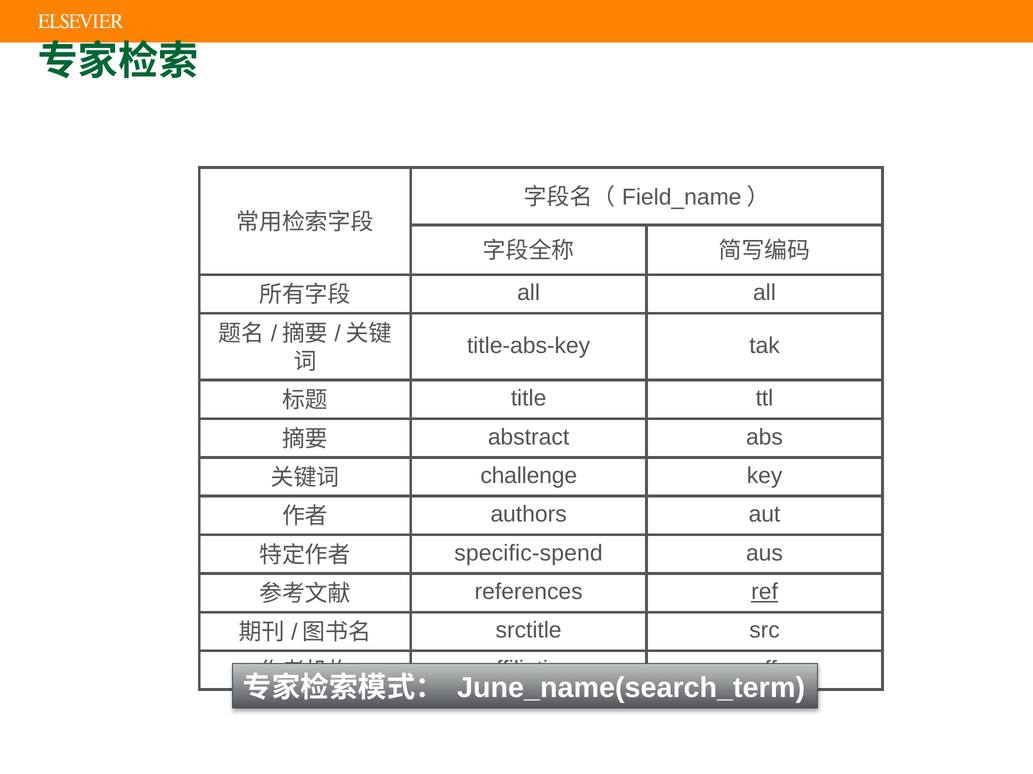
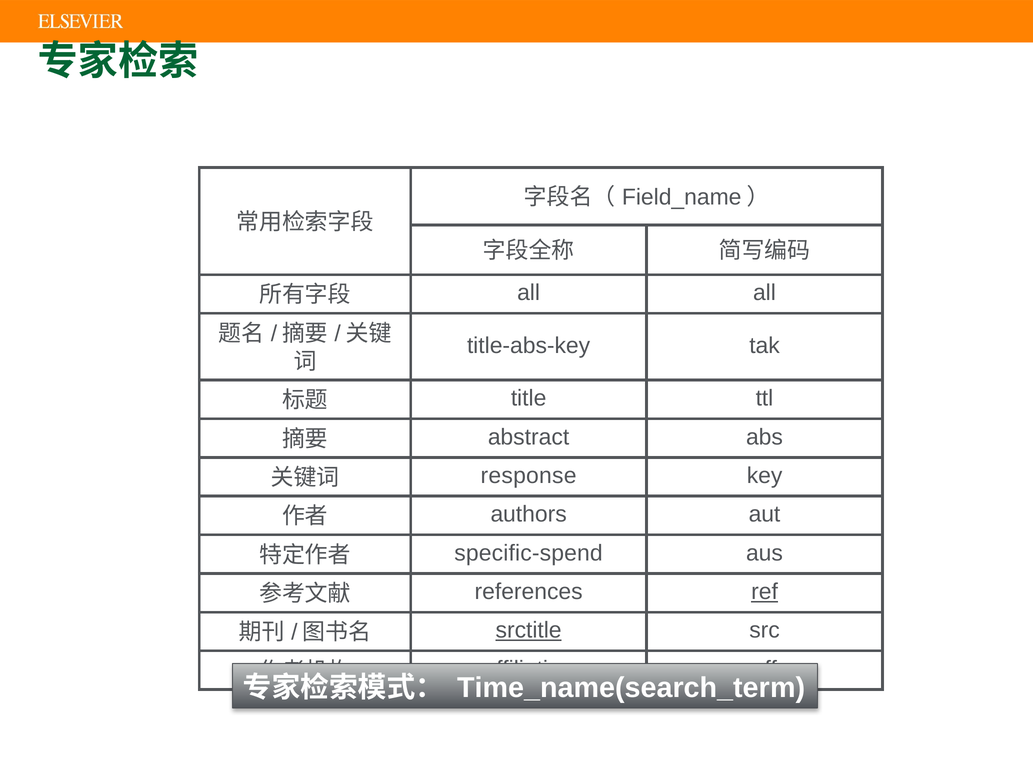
challenge: challenge -> response (529, 476)
srctitle underline: none -> present (529, 631)
June_name(search_term: June_name(search_term -> Time_name(search_term (631, 688)
